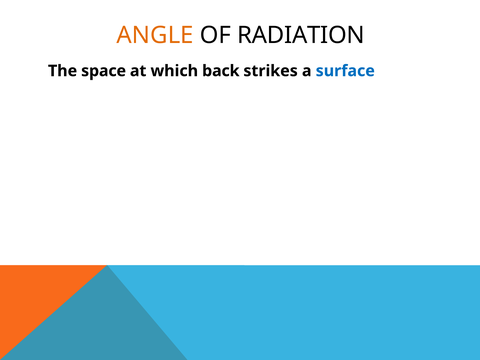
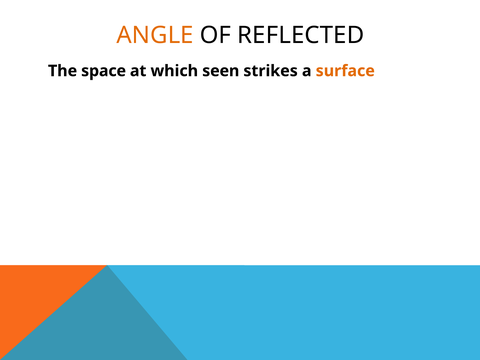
RADIATION: RADIATION -> REFLECTED (301, 35)
back: back -> seen (221, 71)
surface colour: blue -> orange (345, 71)
